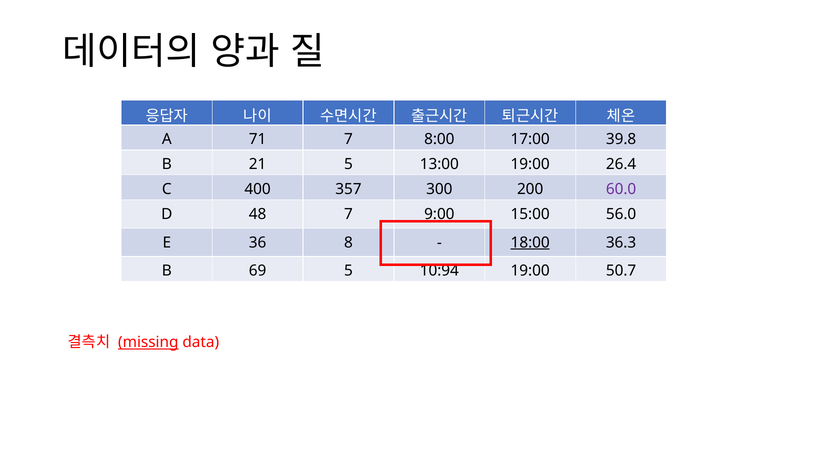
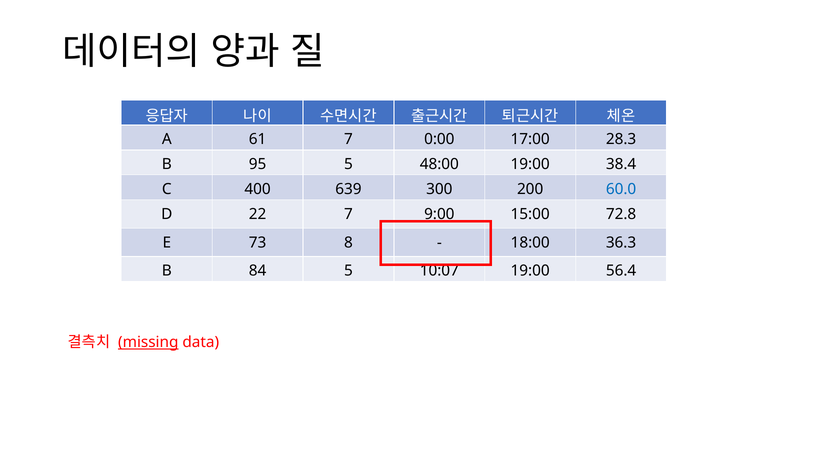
71: 71 -> 61 (258, 139)
8:00: 8:00 -> 0:00 (439, 139)
39.8: 39.8 -> 28.3 (621, 139)
21: 21 -> 95 (258, 164)
13:00: 13:00 -> 48:00 (439, 164)
26.4: 26.4 -> 38.4 (621, 164)
357: 357 -> 639 (348, 189)
60.0 colour: purple -> blue (621, 189)
48: 48 -> 22 (258, 214)
56.0: 56.0 -> 72.8 (621, 214)
36: 36 -> 73 (258, 243)
18:00 underline: present -> none (530, 243)
69: 69 -> 84 (258, 271)
10:94: 10:94 -> 10:07 (439, 271)
50.7: 50.7 -> 56.4 (621, 271)
